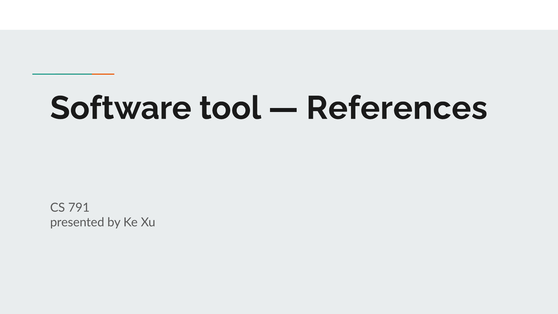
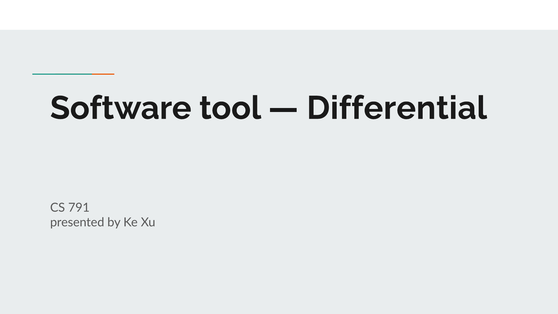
References: References -> Differential (397, 108)
